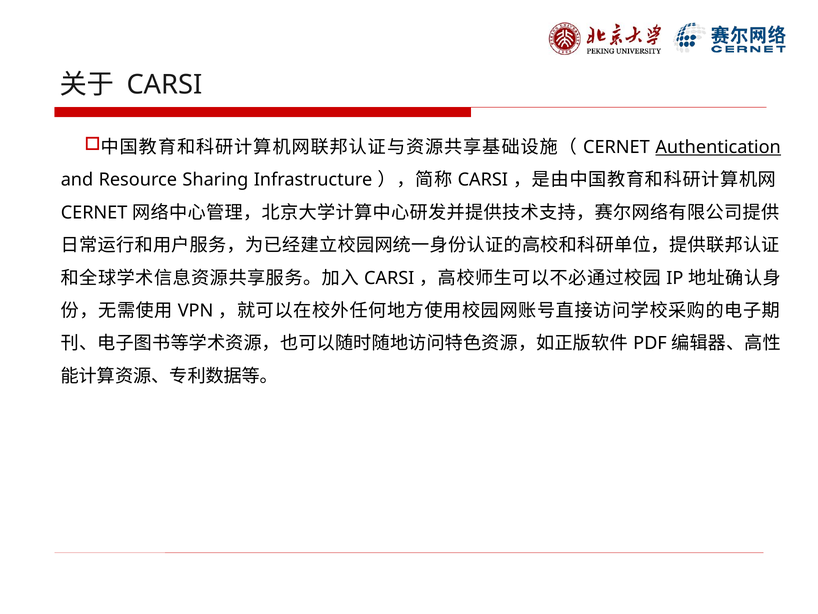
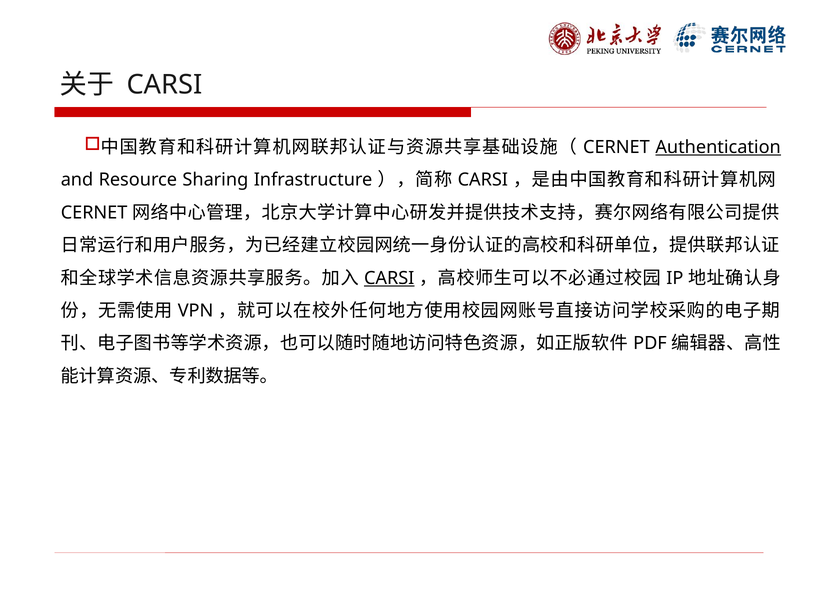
CARSI underline: none -> present (389, 278)
